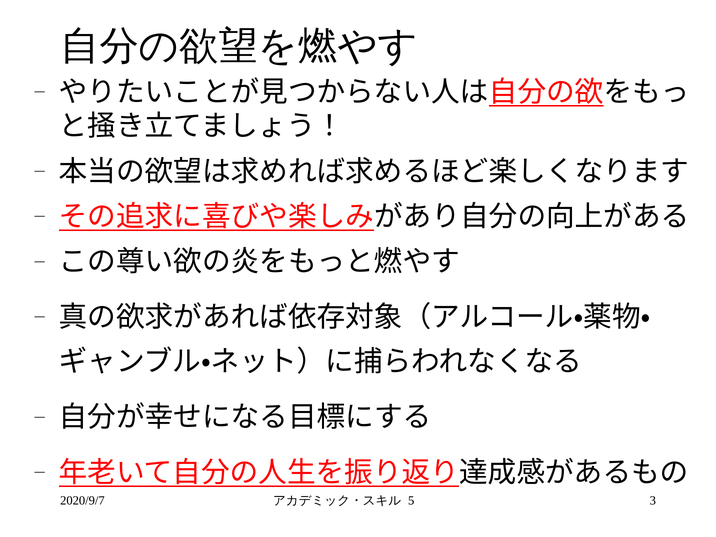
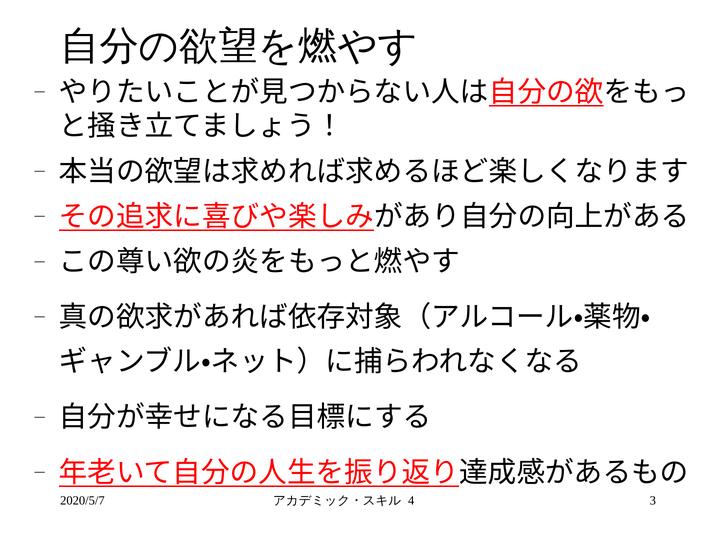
2020/9/7: 2020/9/7 -> 2020/5/7 (82, 501)
5: 5 -> 4 (411, 501)
